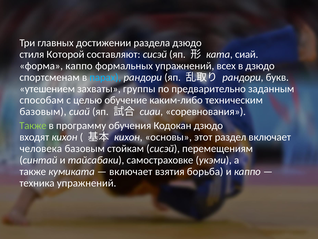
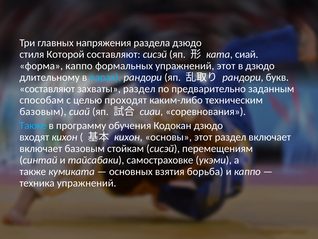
достижении: достижении -> напряжения (104, 43)
упражнений всех: всех -> этот (226, 66)
спортсменам: спортсменам -> длительному (50, 77)
утешением: утешением -> составляют (47, 89)
захваты группы: группы -> раздел (139, 89)
обучение: обучение -> проходят (126, 100)
Также colour: light green -> light blue (33, 125)
человека: человека -> включает (41, 148)
включает: включает -> основных (131, 171)
